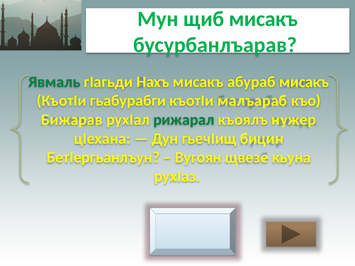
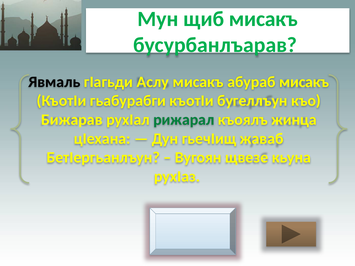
Явмаль colour: green -> black (54, 82)
Нахъ: Нахъ -> Аслу (153, 82)
малъараб: малъараб -> бугеллъун (252, 101)
нужер: нужер -> жинца (294, 120)
бицин: бицин -> жаваб (262, 139)
